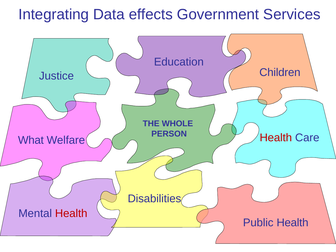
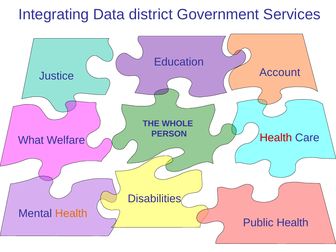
effects: effects -> district (151, 14)
Children: Children -> Account (280, 72)
Health colour: red -> orange (71, 213)
